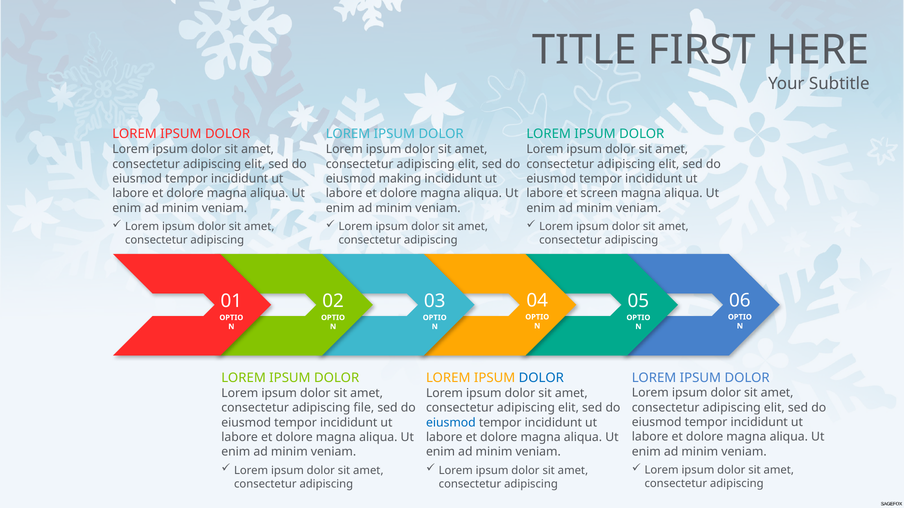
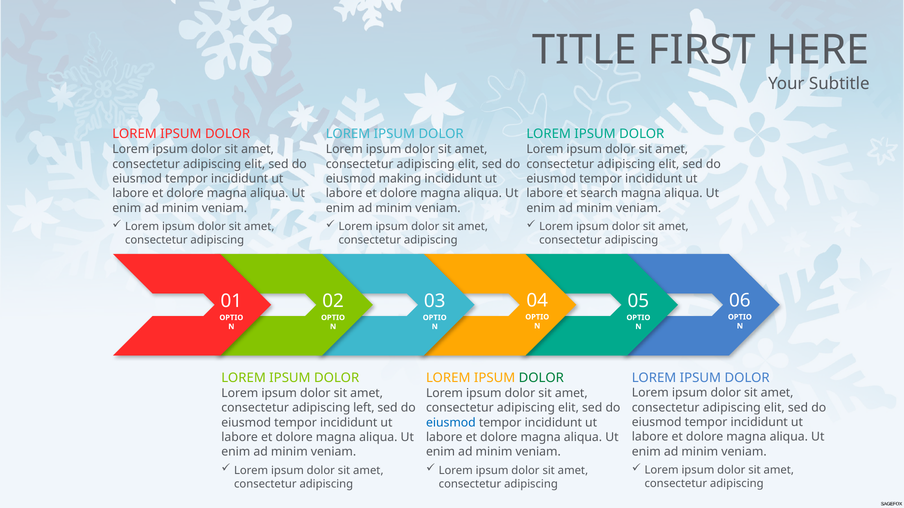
screen: screen -> search (599, 194)
DOLOR colour: blue -> green (541, 378)
file: file -> left (364, 408)
